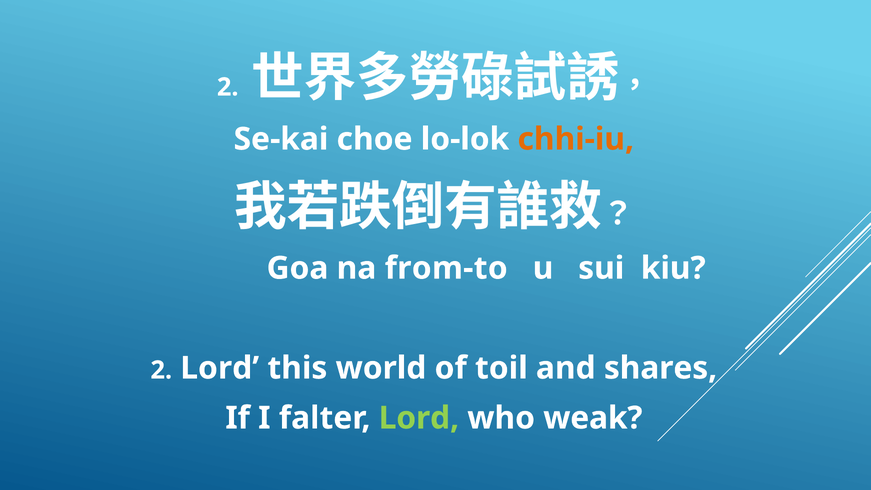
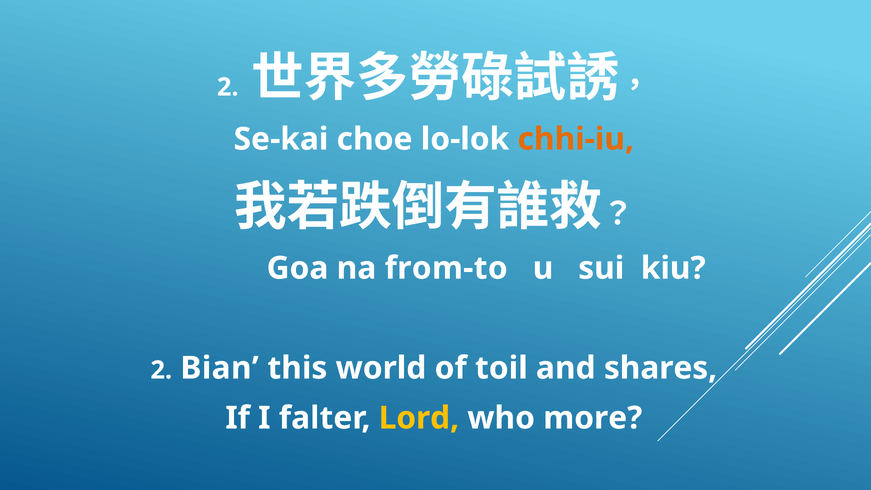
2 Lord: Lord -> Bian (220, 368)
Lord colour: light green -> yellow (419, 418)
weak: weak -> more (593, 418)
